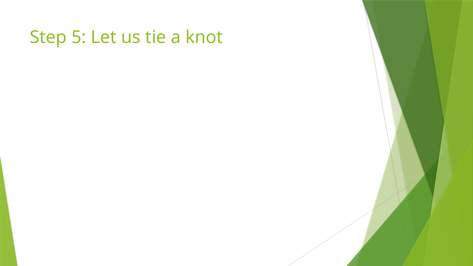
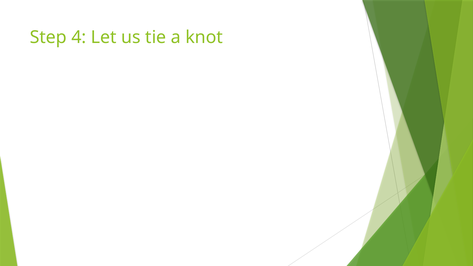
5: 5 -> 4 (79, 37)
